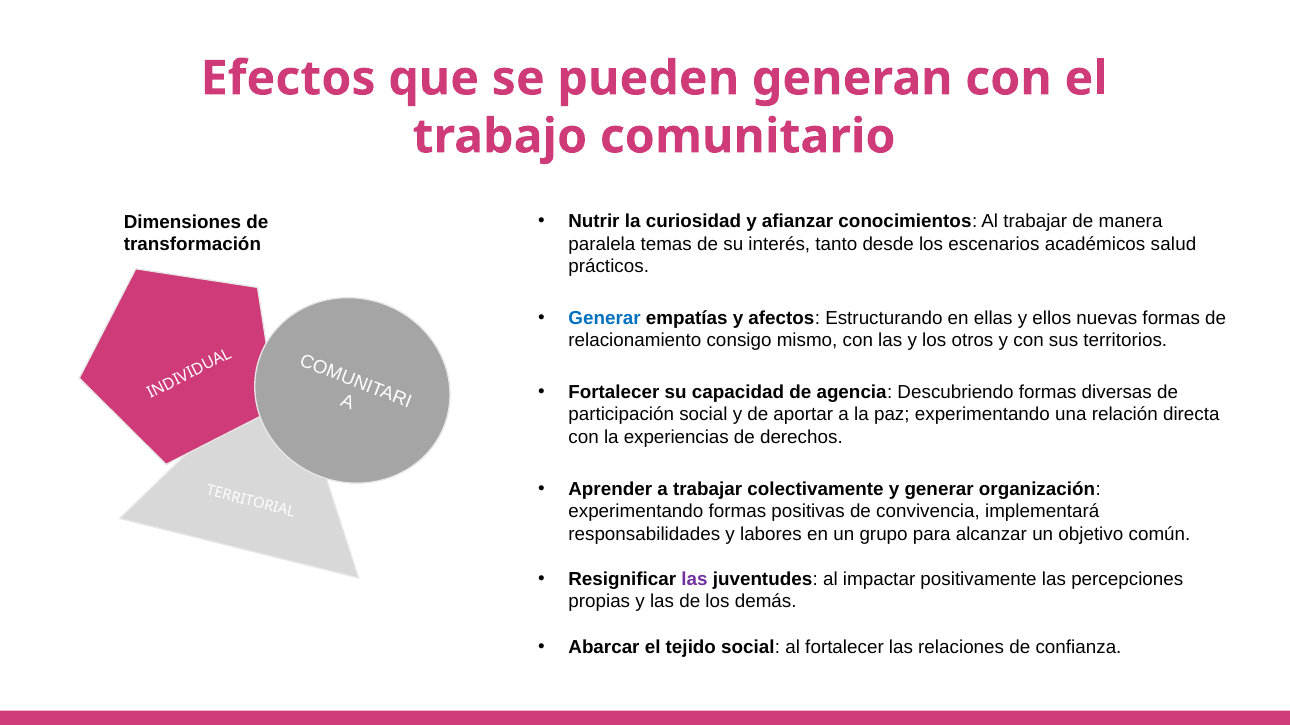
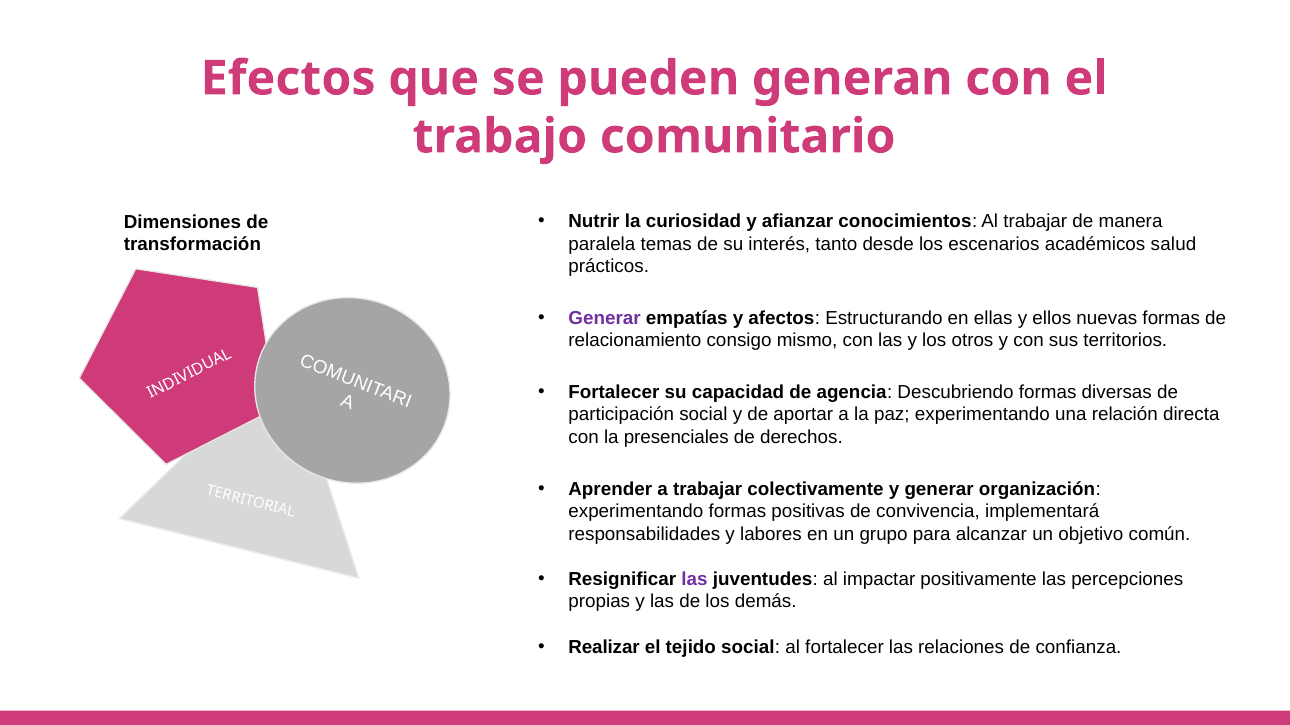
Generar colour: blue -> purple (605, 318)
experiencias: experiencias -> presenciales (676, 438)
Abarcar: Abarcar -> Realizar (604, 647)
